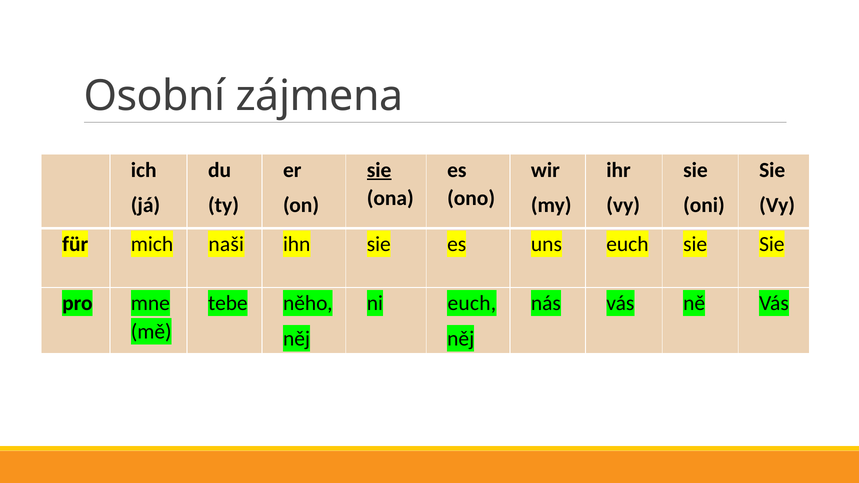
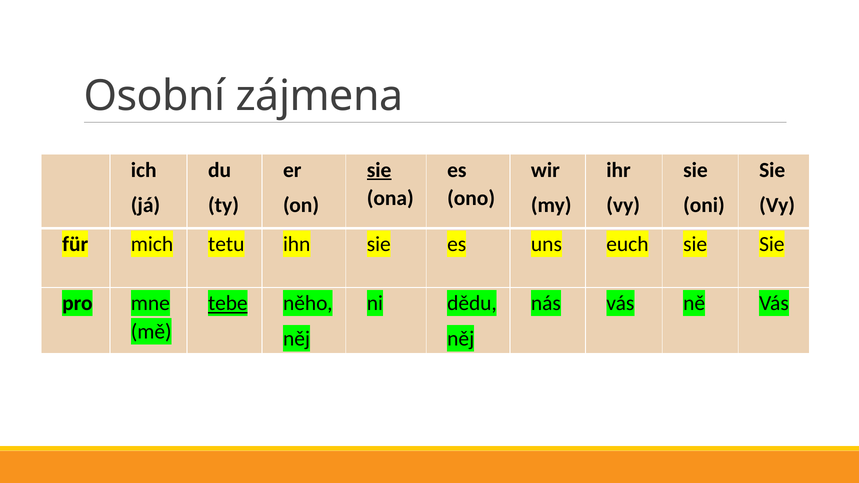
naši: naši -> tetu (226, 244)
tebe underline: none -> present (228, 304)
ni euch: euch -> dědu (472, 304)
